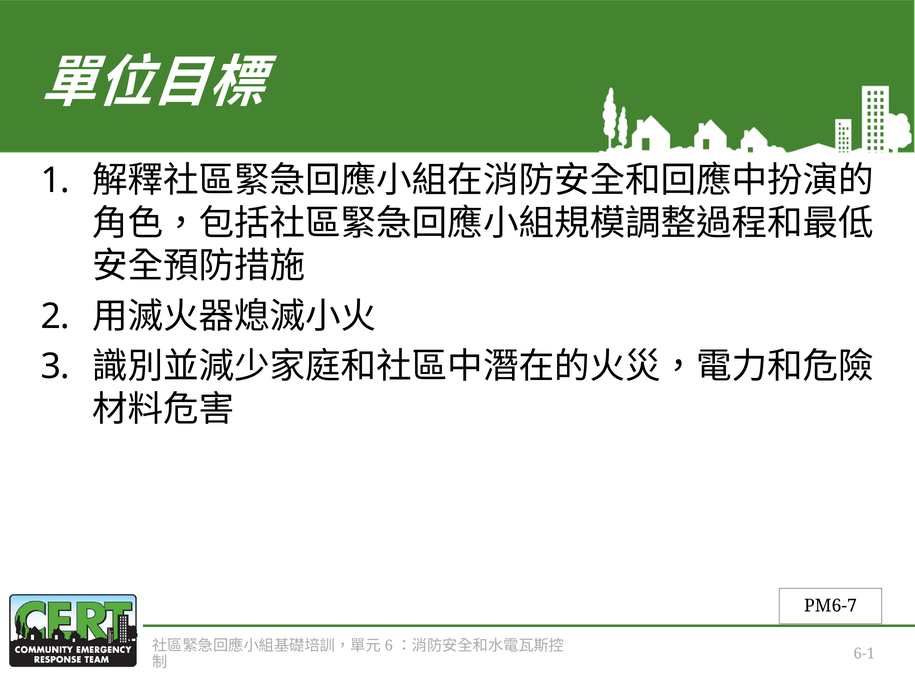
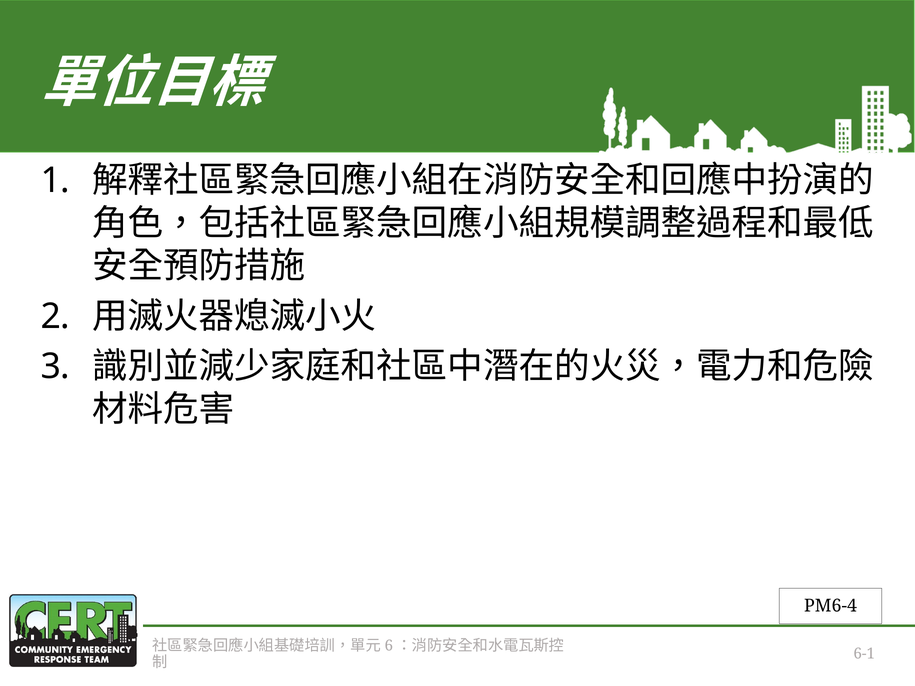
PM6-7: PM6-7 -> PM6-4 (831, 606)
